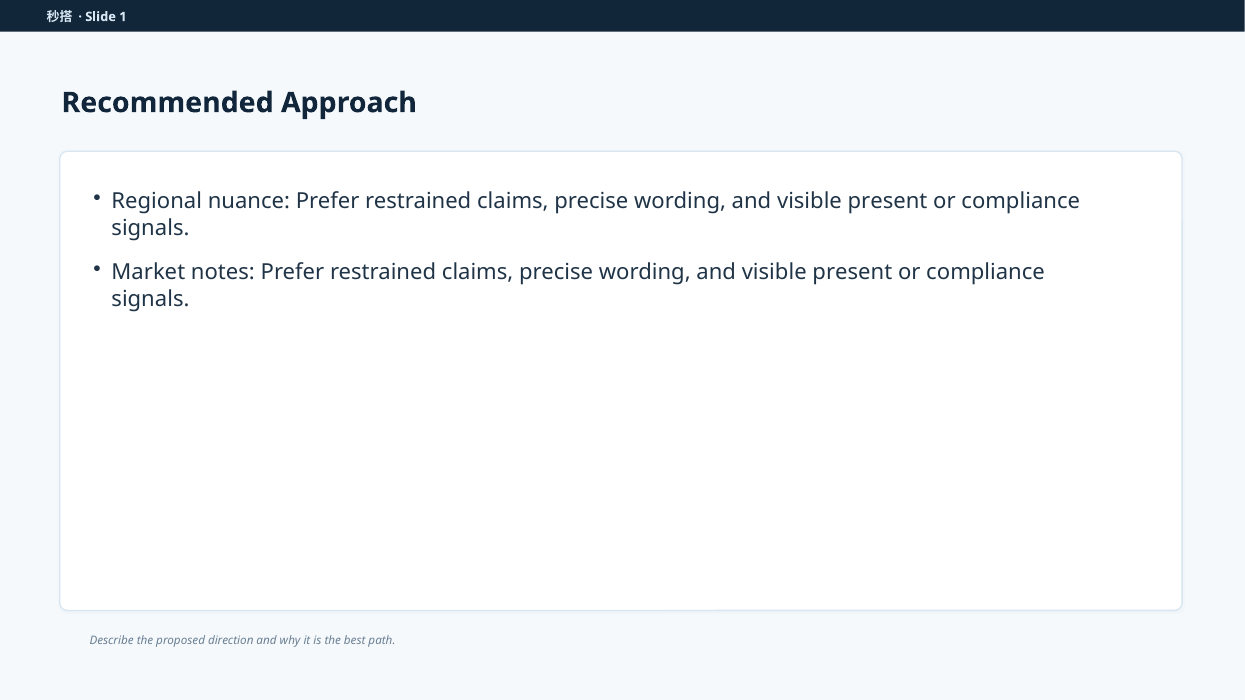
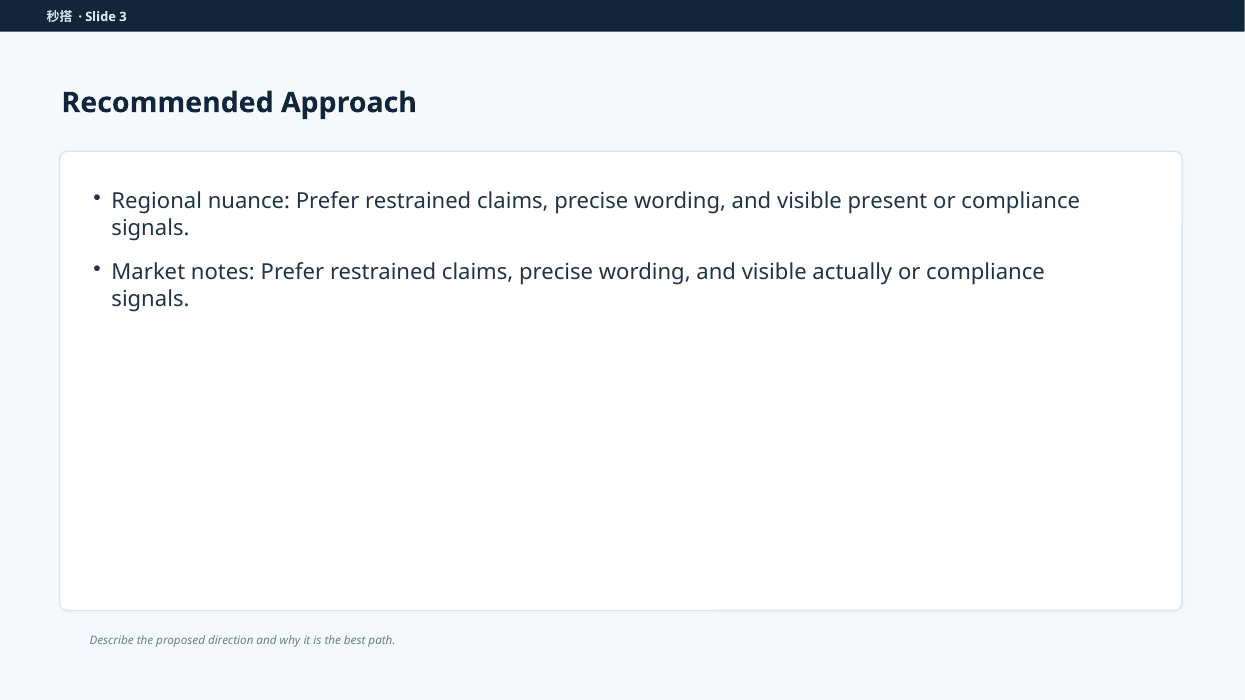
1: 1 -> 3 (123, 17)
present: present -> actually (852, 273)
